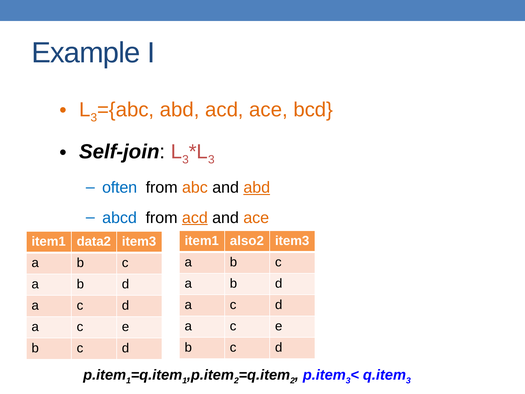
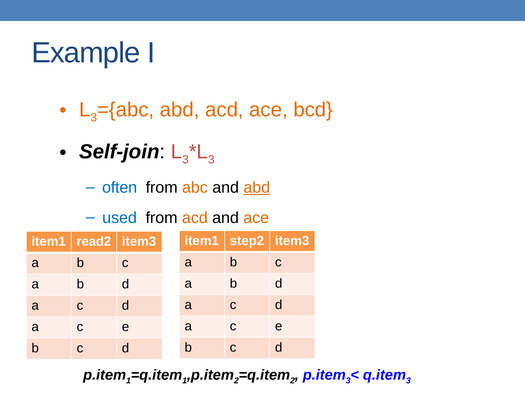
abcd: abcd -> used (120, 218)
acd underline: present -> none (195, 218)
also2: also2 -> step2 (247, 241)
data2: data2 -> read2 (94, 241)
